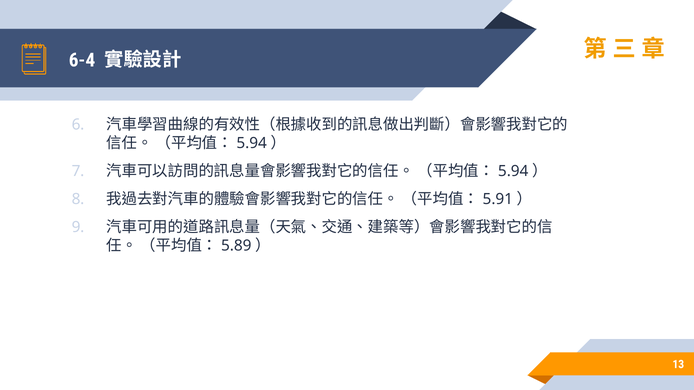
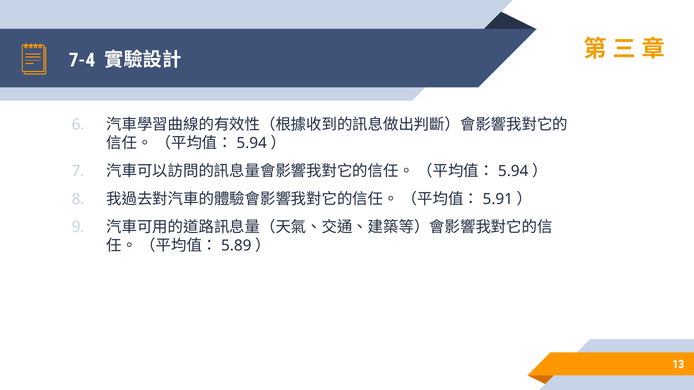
6-4: 6-4 -> 7-4 (82, 60)
